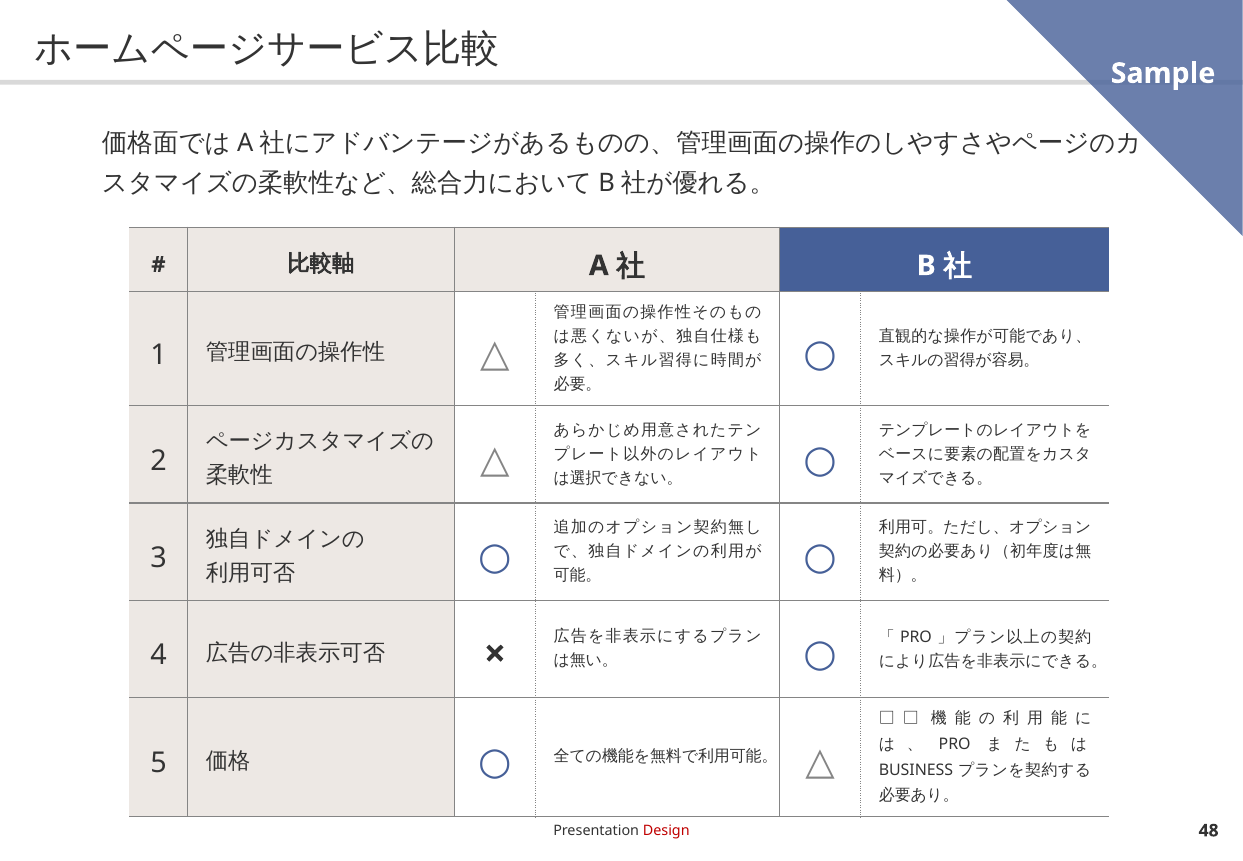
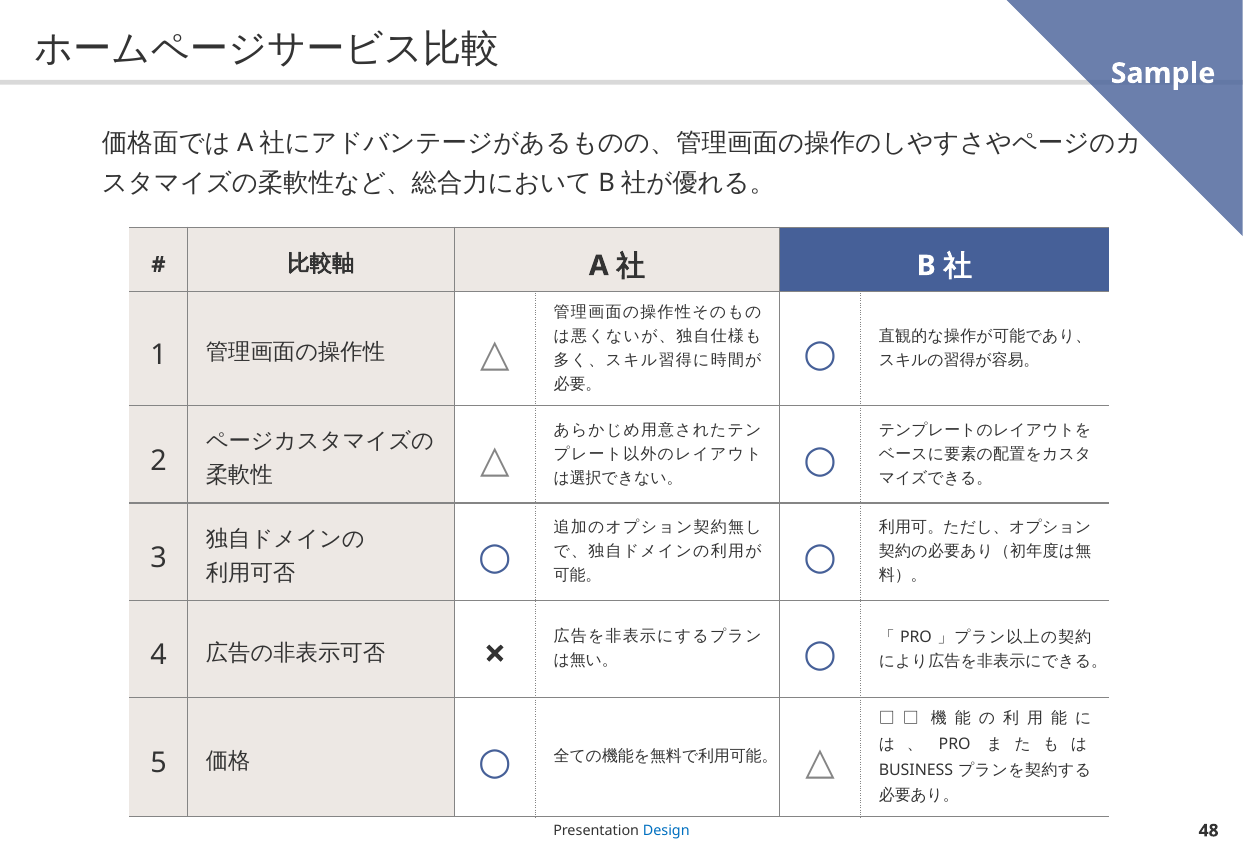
Design colour: red -> blue (666, 831)
